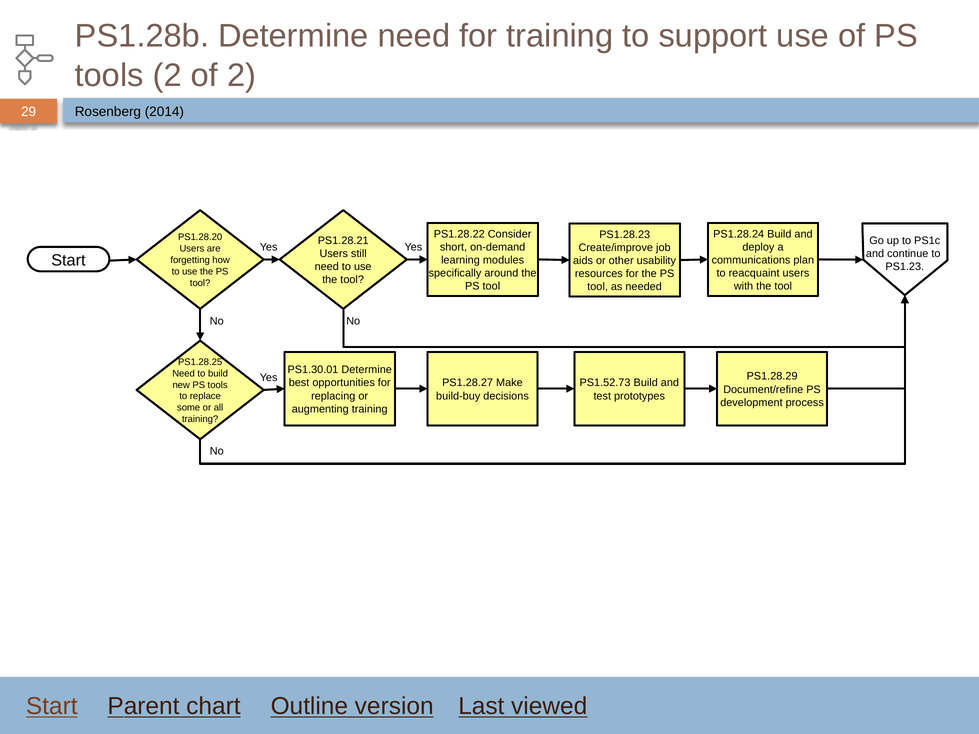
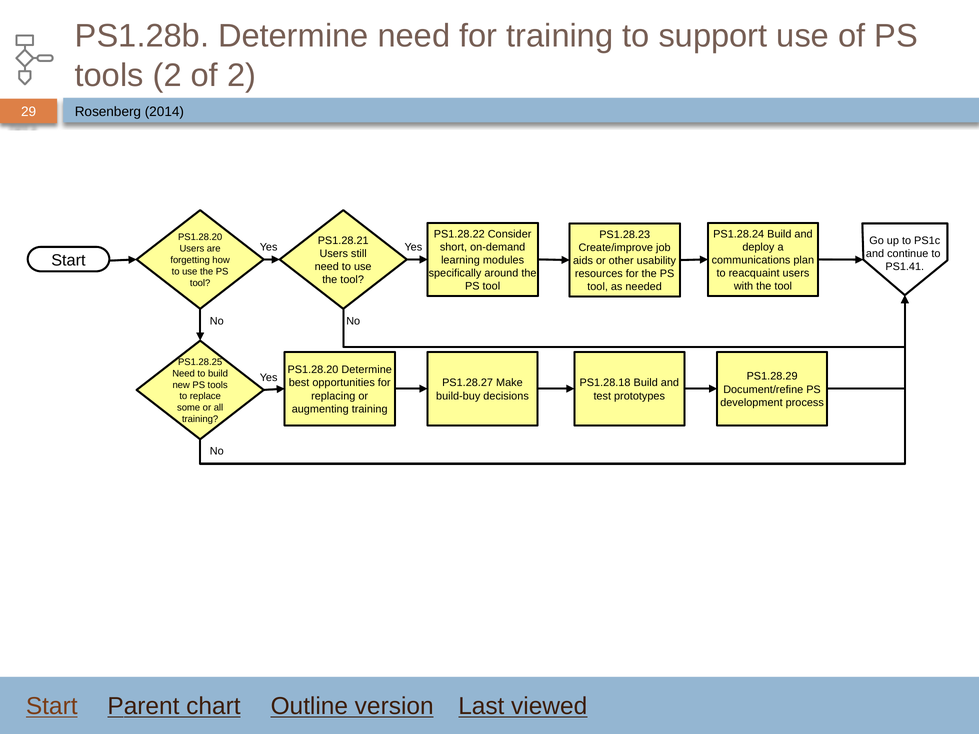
PS1.23: PS1.23 -> PS1.41 (905, 267)
PS1.30.01: PS1.30.01 -> PS1.28.20 (313, 370)
PS1.52.73: PS1.52.73 -> PS1.28.18 (605, 383)
